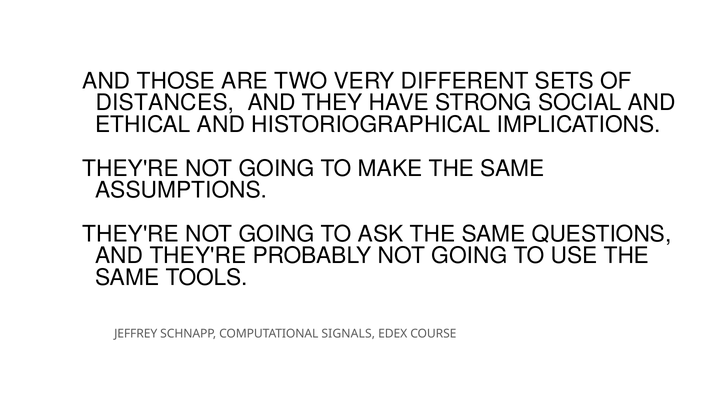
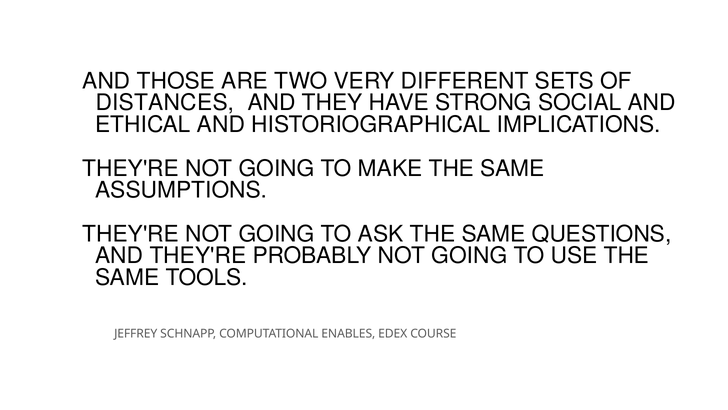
SIGNALS: SIGNALS -> ENABLES (348, 333)
